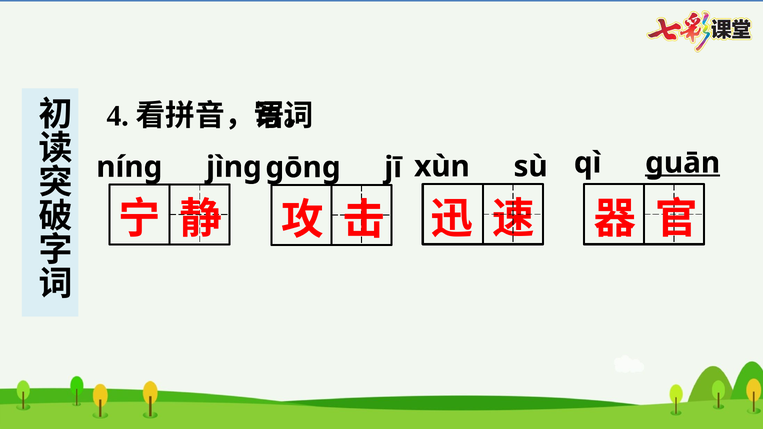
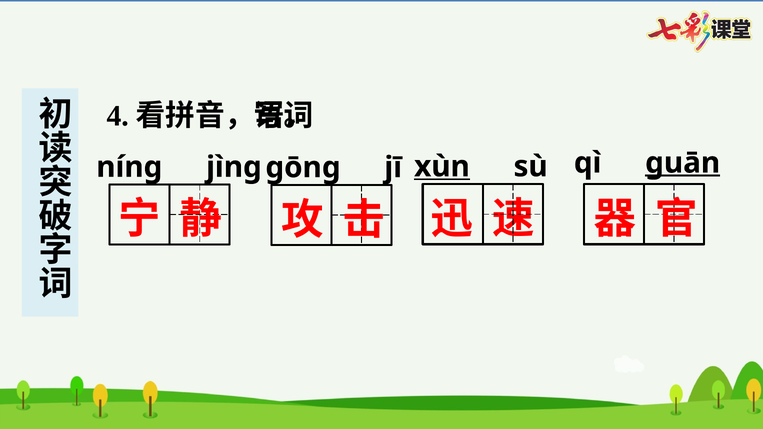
xùn underline: none -> present (442, 167)
